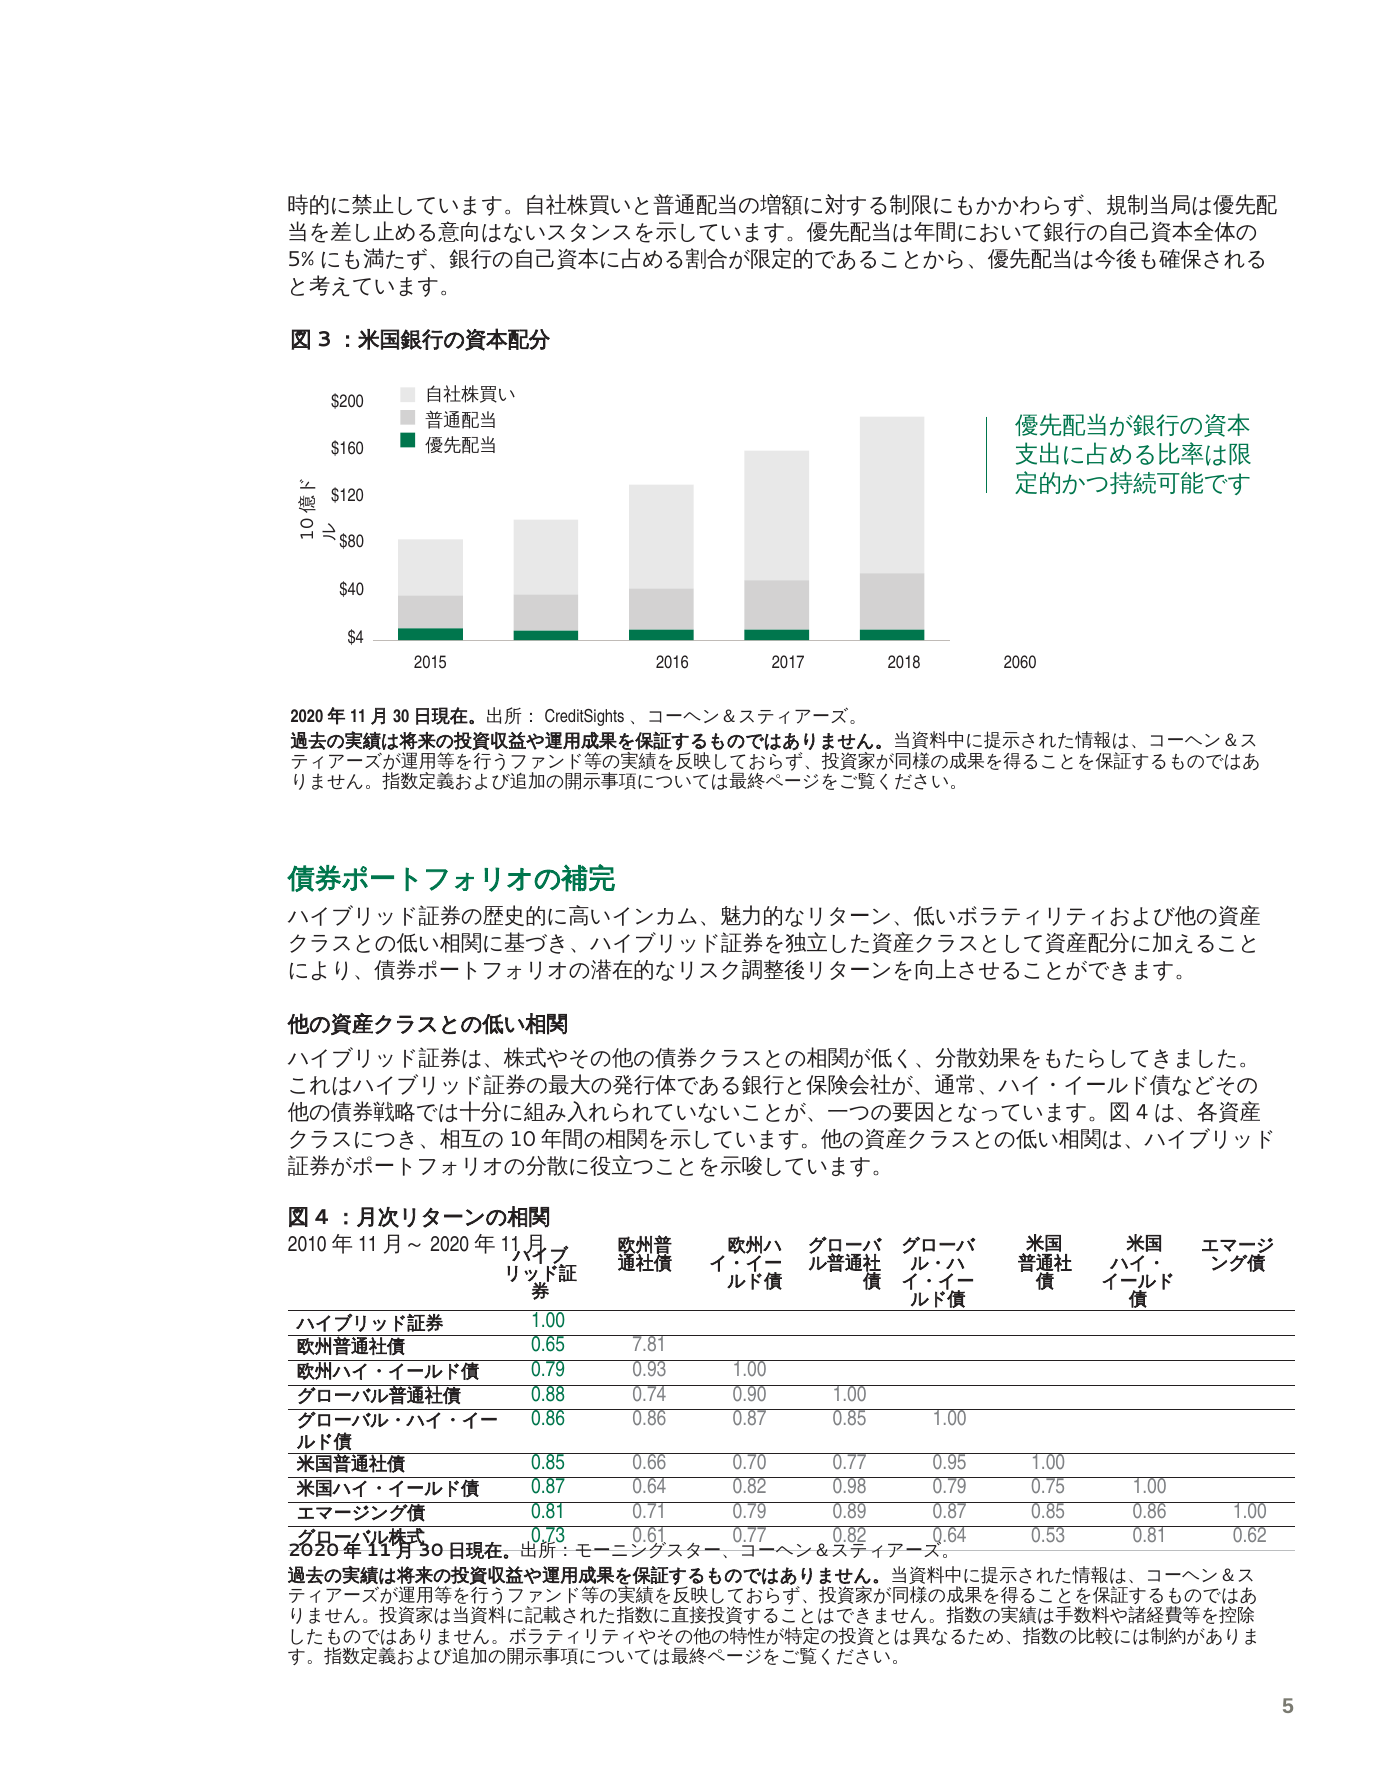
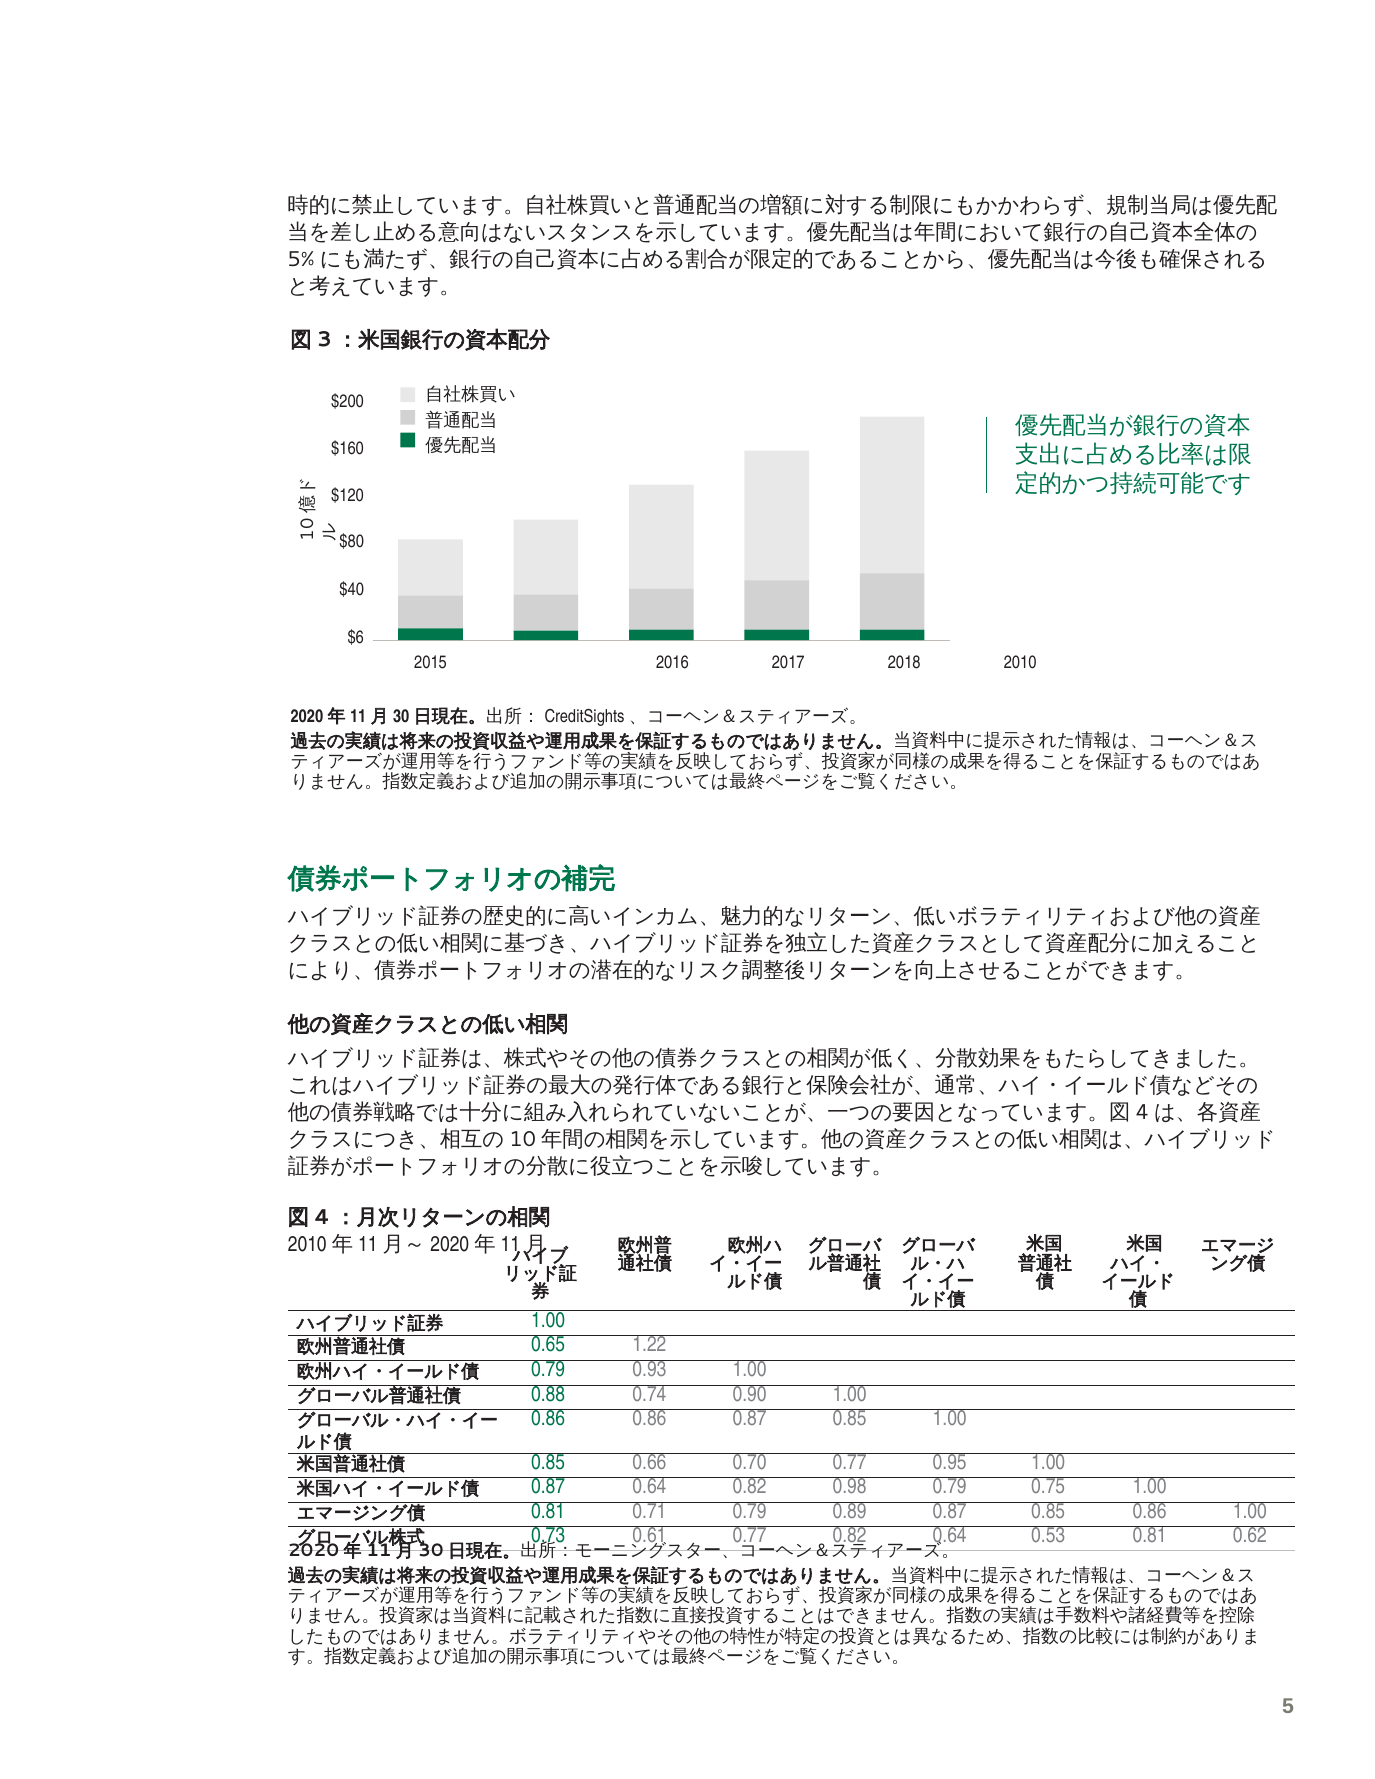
$4: $4 -> $6 (356, 638)
2060: 2060 -> 2010 (1020, 663)
7.81: 7.81 -> 1.22 (649, 1345)
